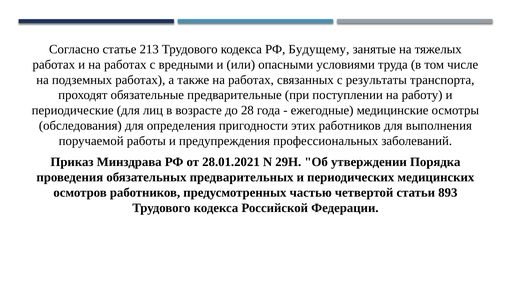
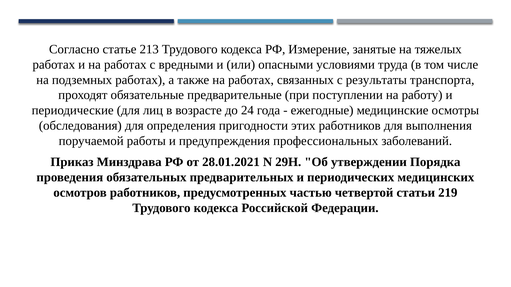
Будущему: Будущему -> Измерение (319, 49)
28: 28 -> 24 (247, 111)
893: 893 -> 219 (448, 193)
